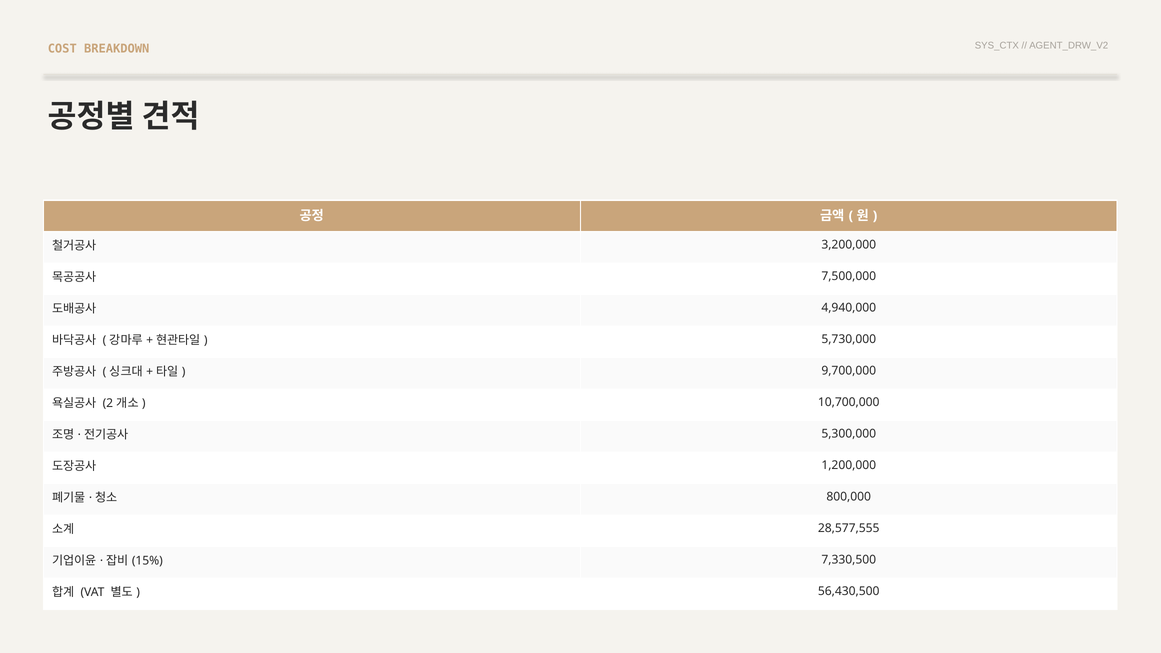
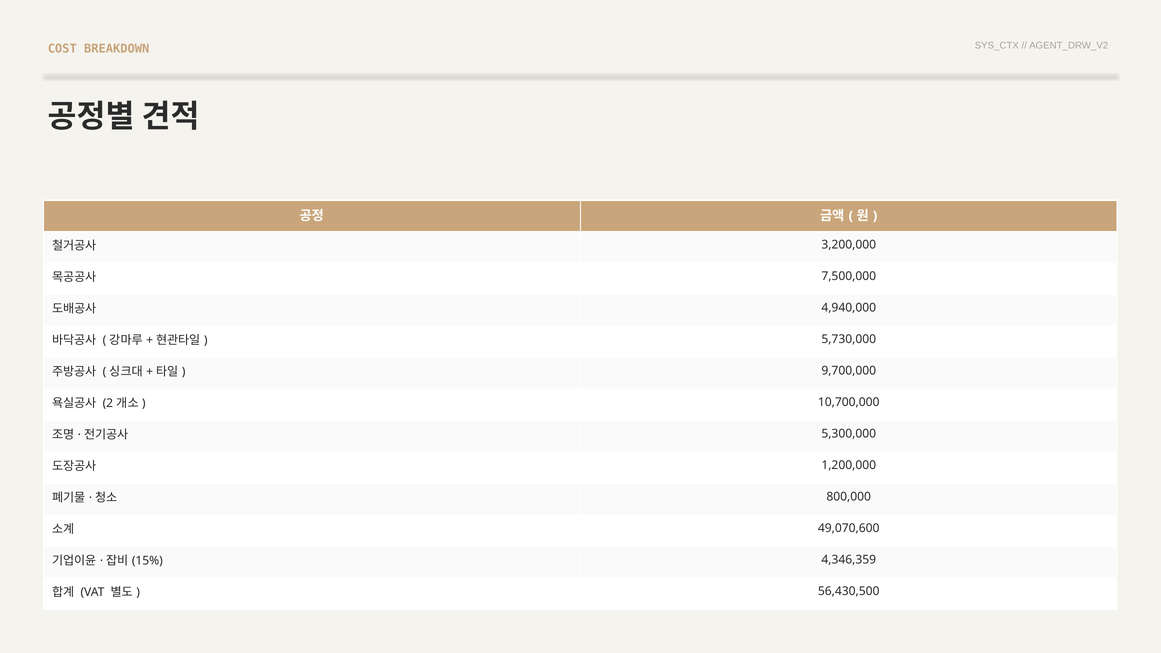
28,577,555: 28,577,555 -> 49,070,600 (849, 528)
7,330,500: 7,330,500 -> 4,346,359 (849, 560)
